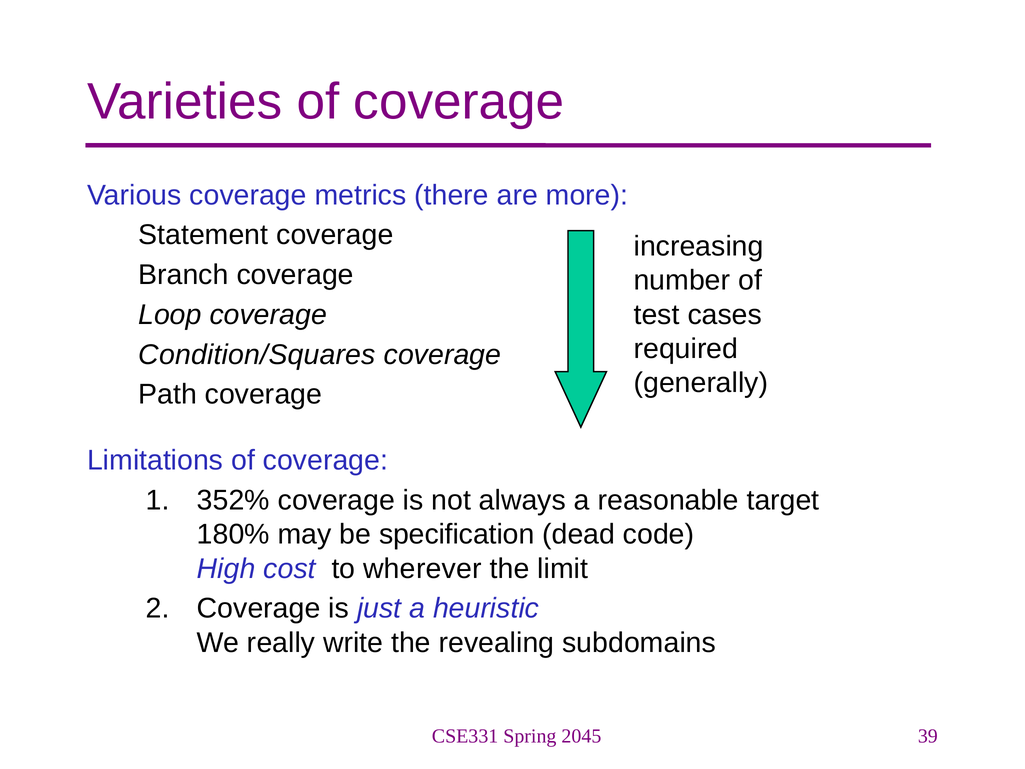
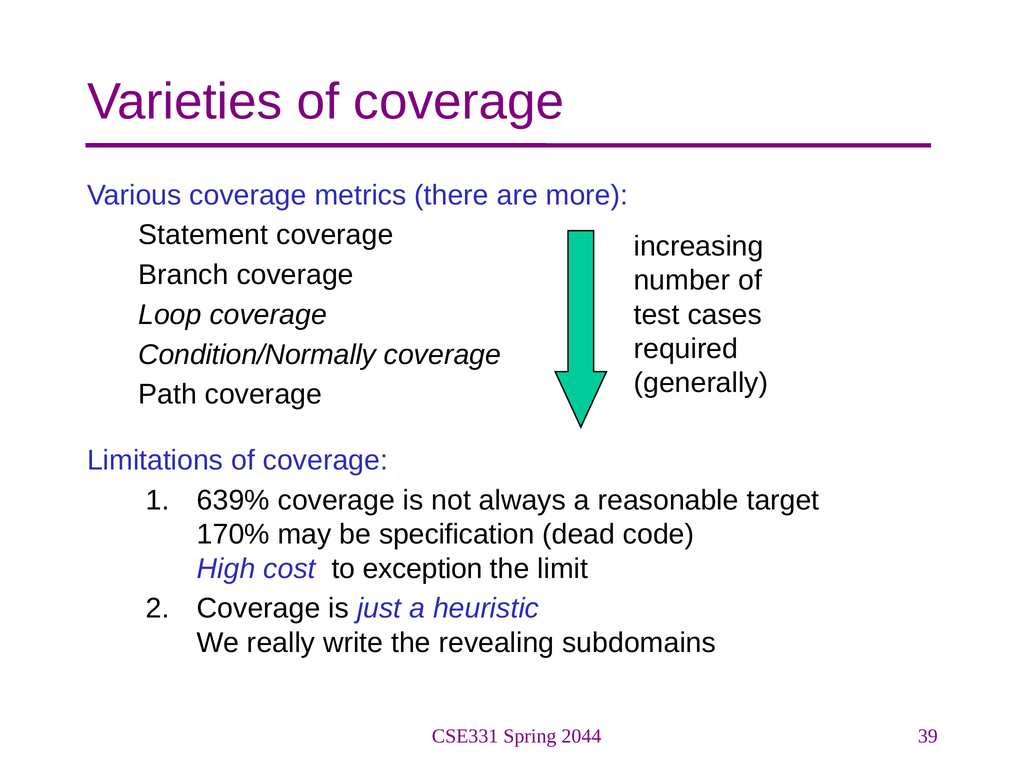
Condition/Squares: Condition/Squares -> Condition/Normally (257, 355)
352%: 352% -> 639% (233, 500)
180%: 180% -> 170% (233, 534)
wherever: wherever -> exception (423, 568)
2045: 2045 -> 2044 (581, 736)
